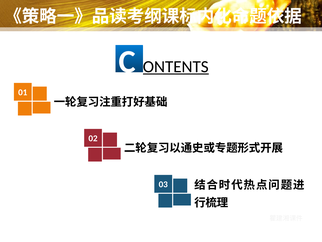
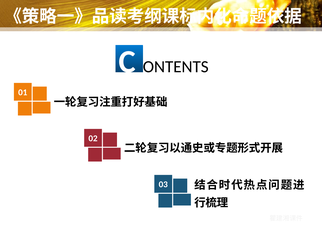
ONTENTS underline: present -> none (176, 67)
